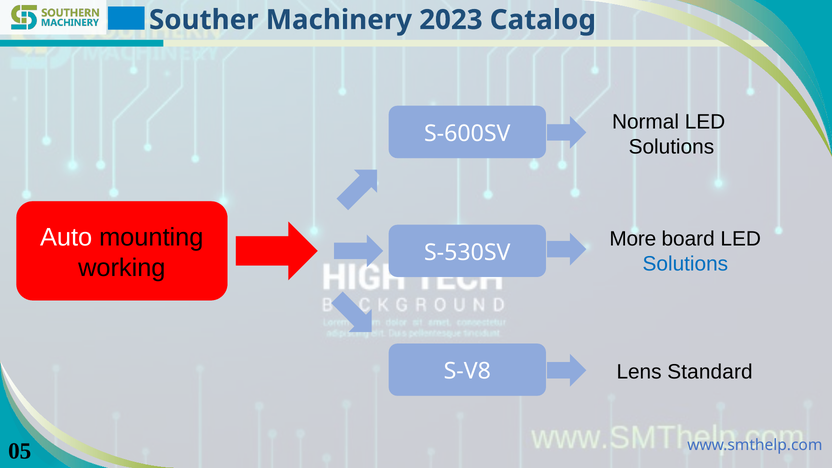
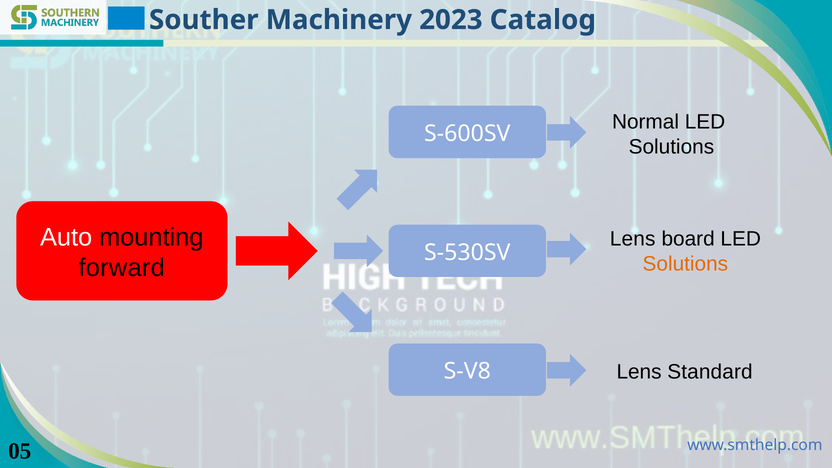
More: More -> Lens (633, 239)
Solutions colour: blue -> orange (685, 264)
working: working -> forward (122, 268)
